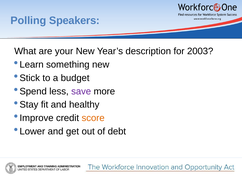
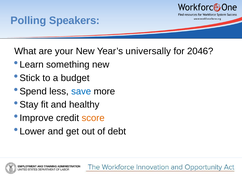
description: description -> universally (148, 51)
2003: 2003 -> 2046 (200, 51)
save colour: purple -> blue (81, 91)
